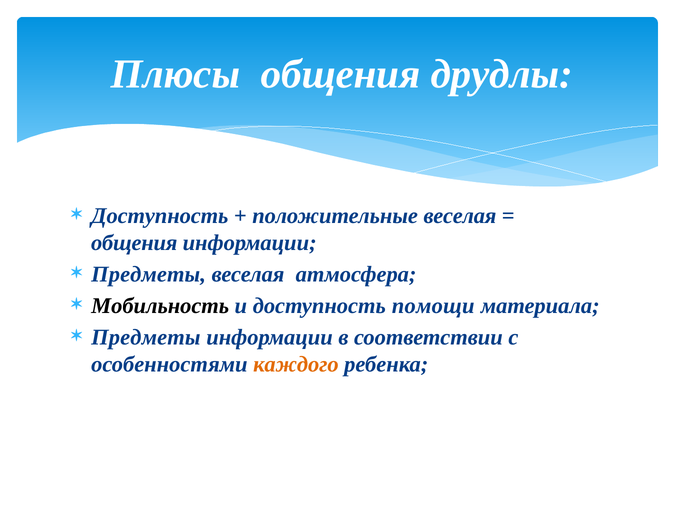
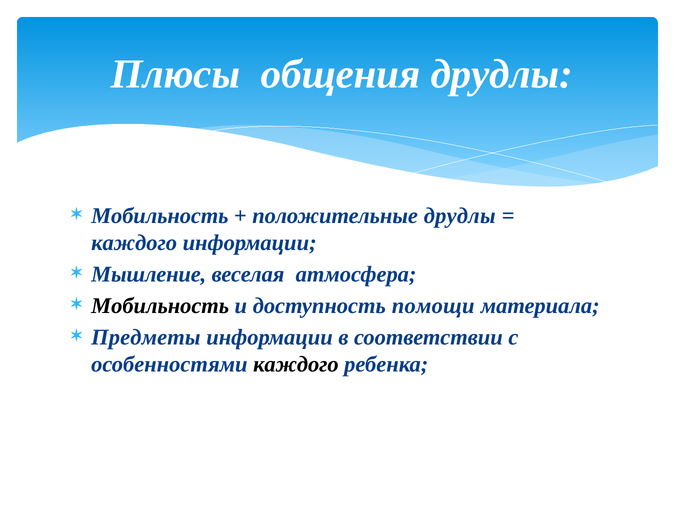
Доступность: Доступность -> Мобильность (160, 216)
положительные веселая: веселая -> друдлы (460, 216)
общения: общения -> каждого (134, 243)
Предметы: Предметы -> Мышление (149, 274)
каждого colour: orange -> black (296, 364)
